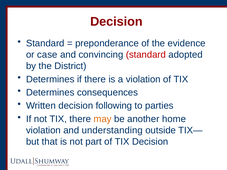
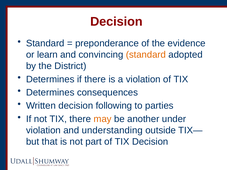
case: case -> learn (47, 55)
standard colour: red -> orange (146, 55)
home: home -> under (174, 119)
